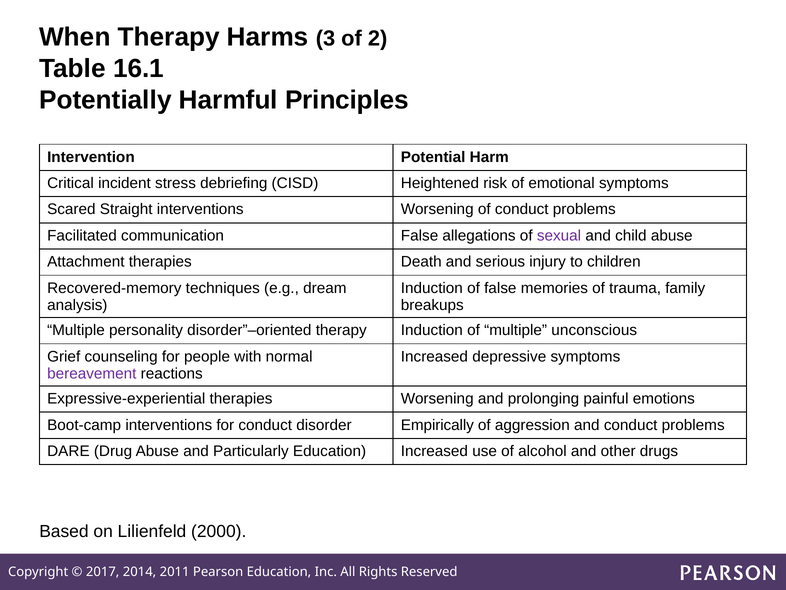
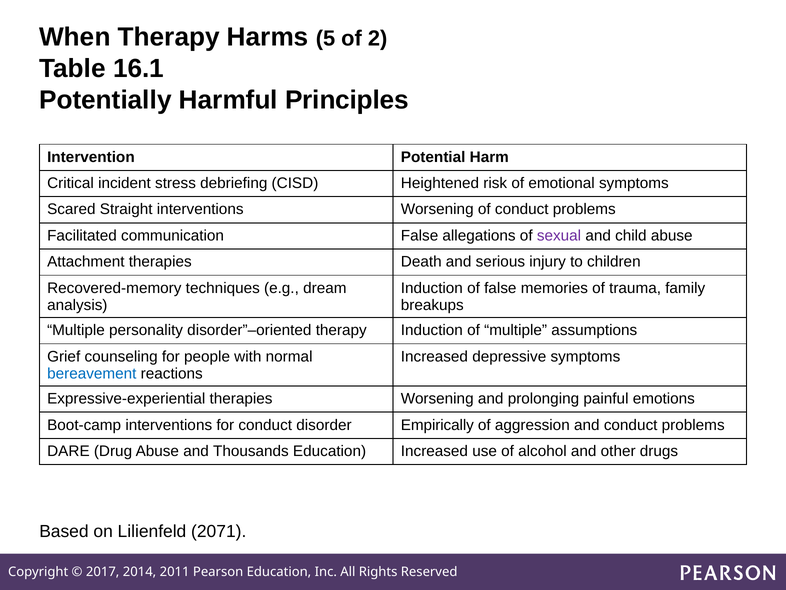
3: 3 -> 5 (326, 39)
unconscious: unconscious -> assumptions (594, 330)
bereavement colour: purple -> blue (92, 373)
Particularly: Particularly -> Thousands (251, 451)
2000: 2000 -> 2071 (219, 531)
